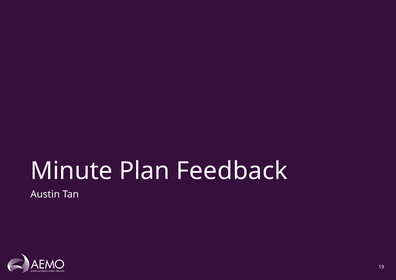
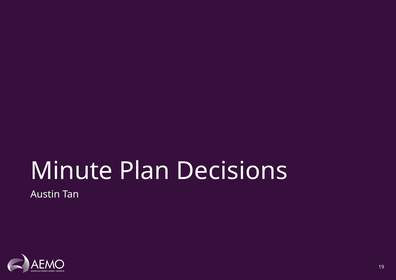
Feedback: Feedback -> Decisions (232, 171)
